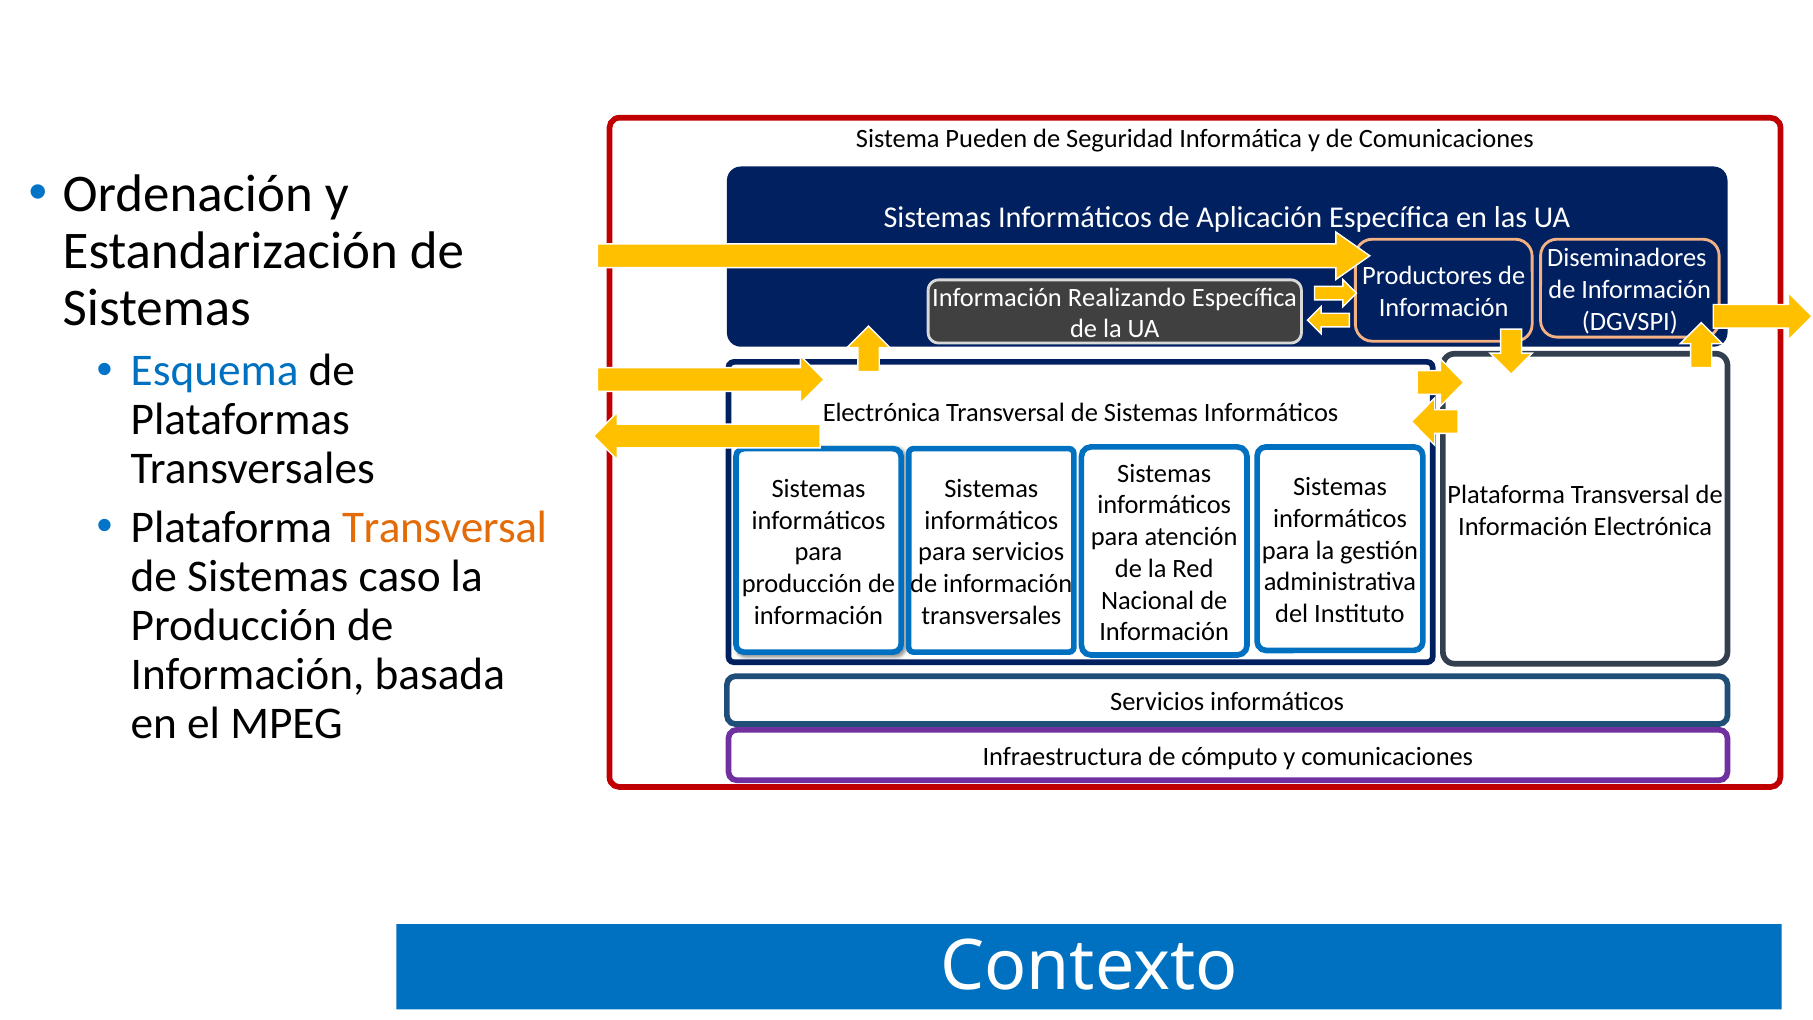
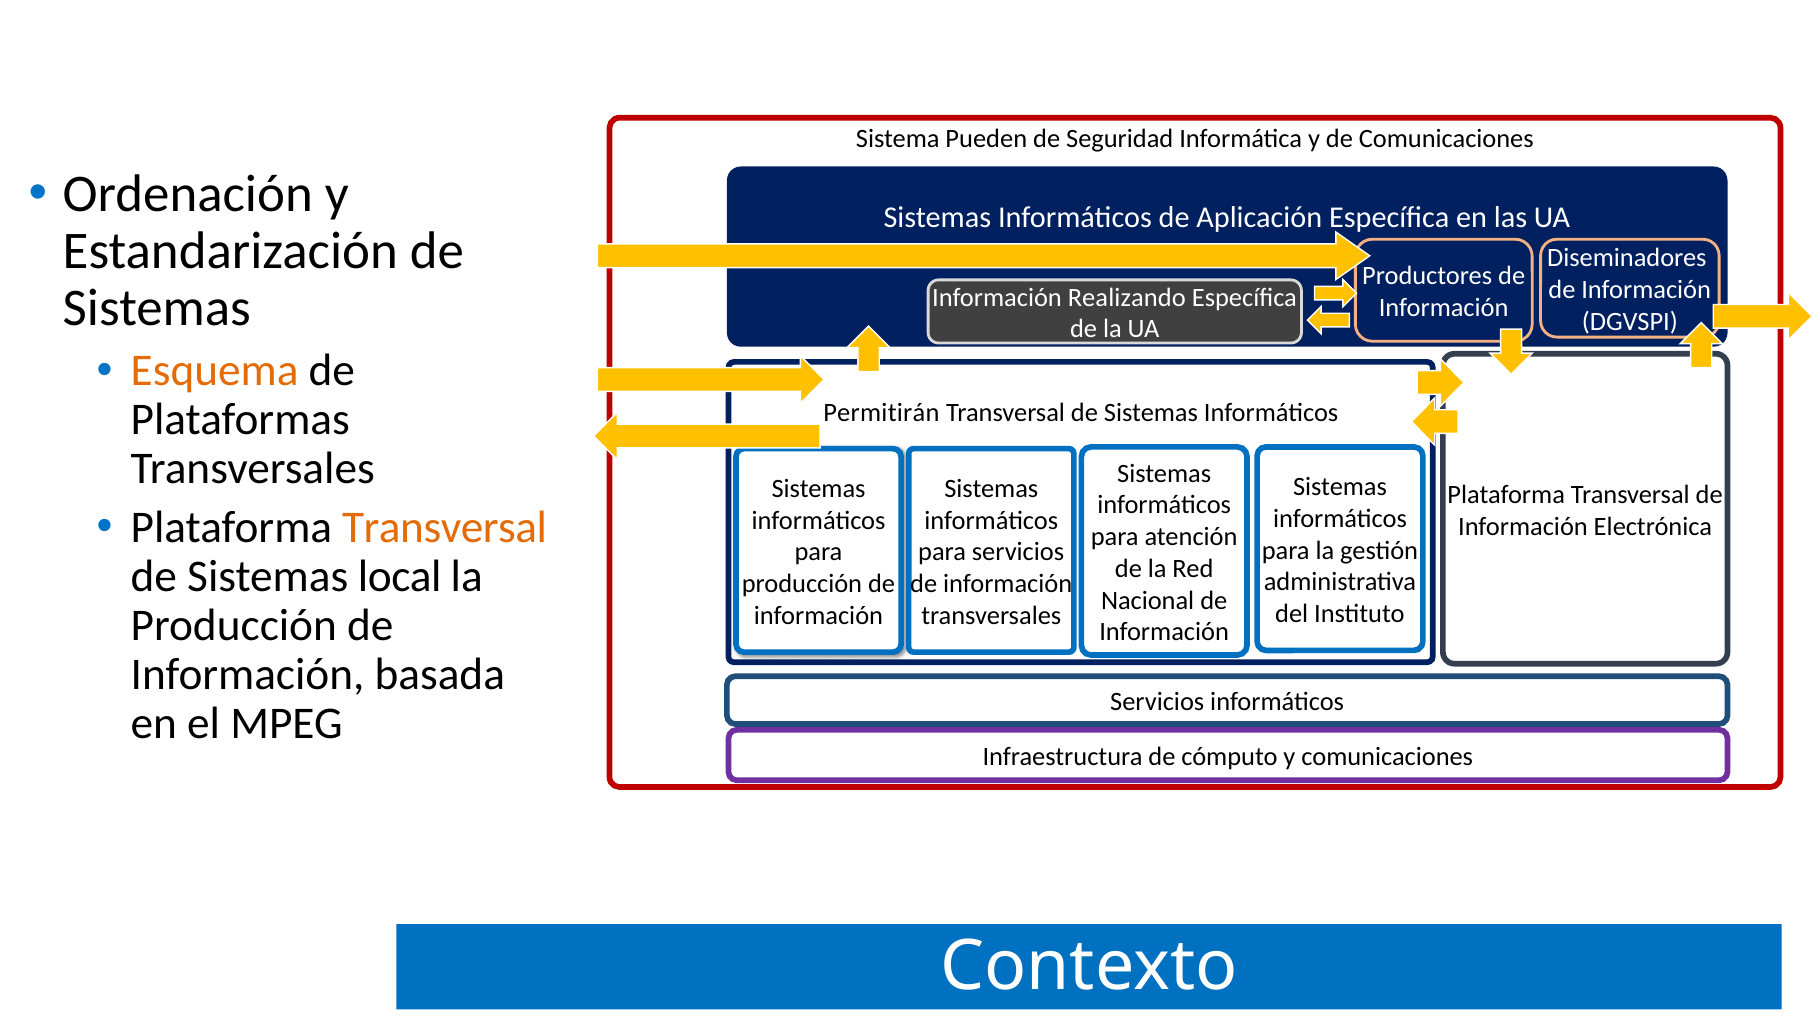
Esquema colour: blue -> orange (215, 371)
Electrónica: Electrónica -> Permitirán (881, 413)
caso: caso -> local (400, 576)
